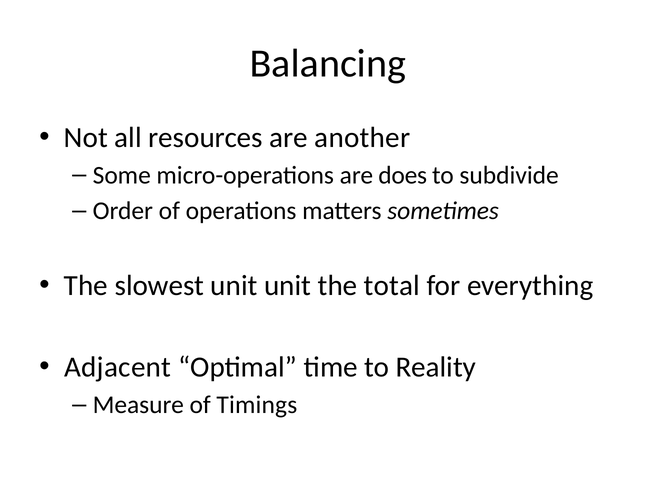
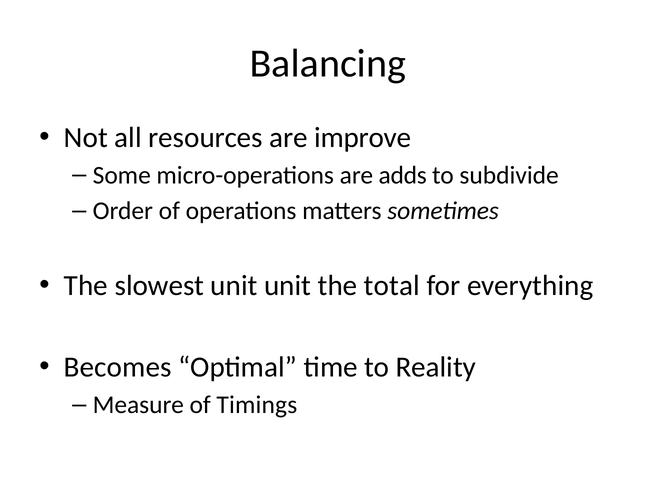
another: another -> improve (363, 138)
does: does -> adds (403, 175)
Adjacent: Adjacent -> Becomes (118, 367)
